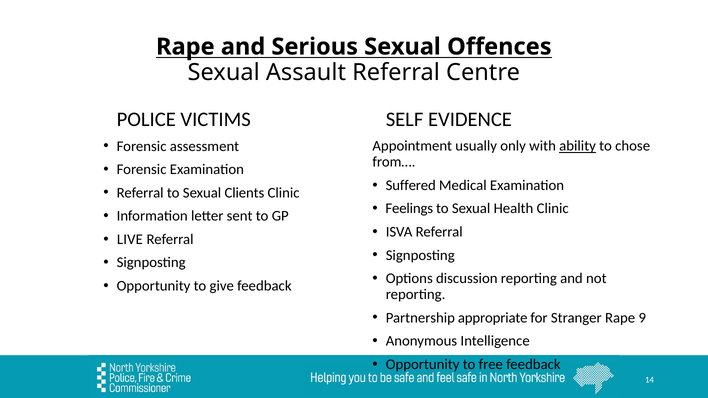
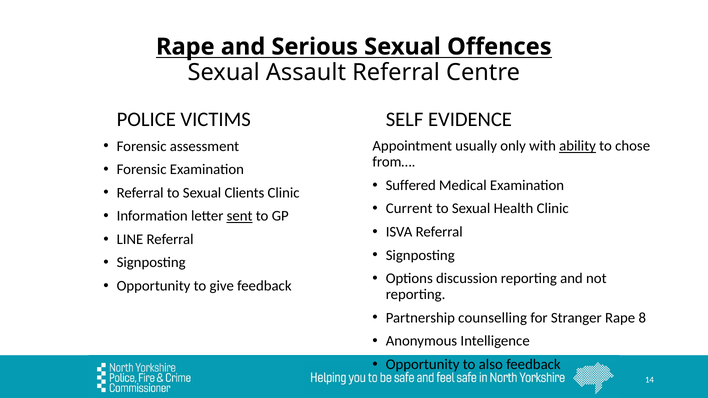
Feelings: Feelings -> Current (409, 209)
sent underline: none -> present (240, 216)
LIVE: LIVE -> LINE (130, 239)
appropriate: appropriate -> counselling (493, 318)
9: 9 -> 8 (642, 318)
free: free -> also (491, 365)
